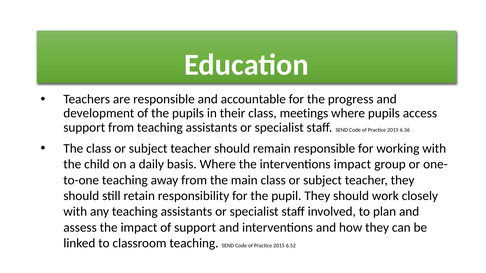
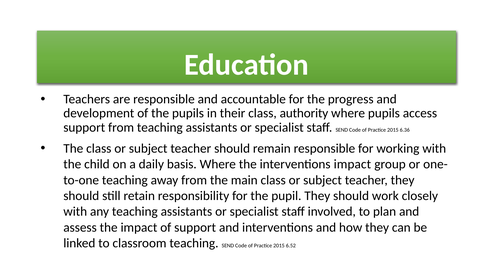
meetings: meetings -> authority (304, 113)
